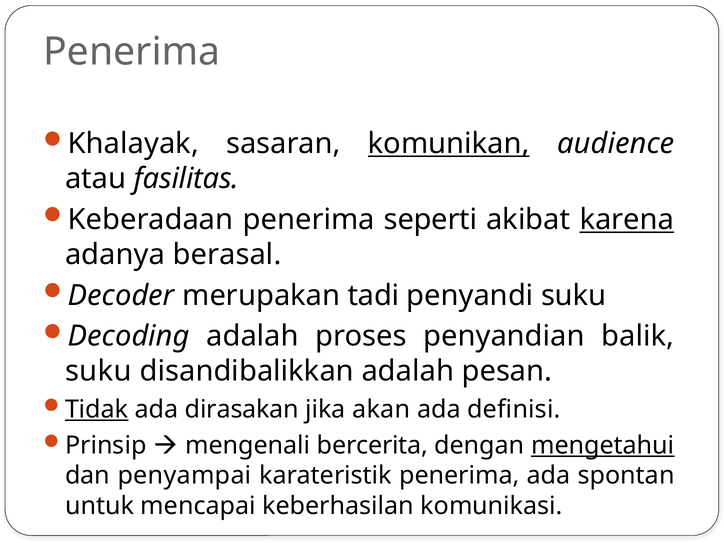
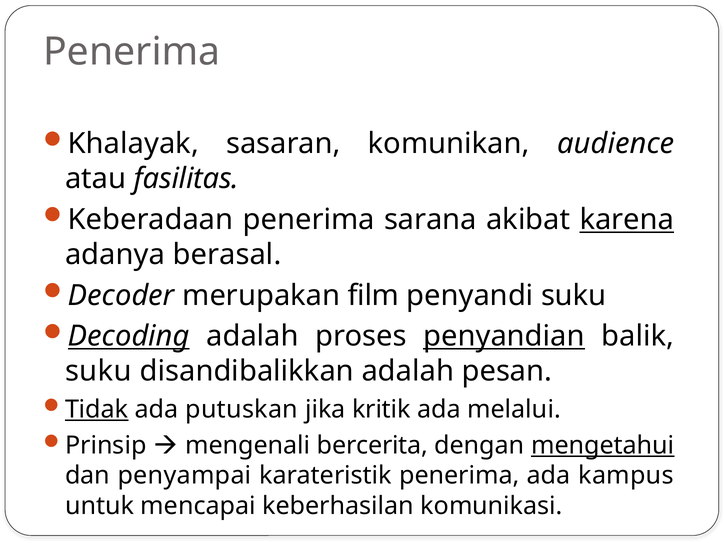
komunikan underline: present -> none (449, 144)
seperti: seperti -> sarana (430, 220)
tadi: tadi -> film (373, 295)
Decoding underline: none -> present (129, 336)
penyandian underline: none -> present (504, 336)
dirasakan: dirasakan -> putuskan (242, 409)
akan: akan -> kritik (381, 409)
definisi: definisi -> melalui (514, 409)
spontan: spontan -> kampus (626, 476)
